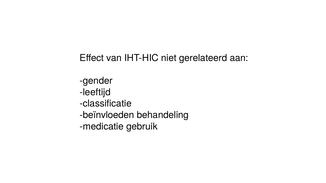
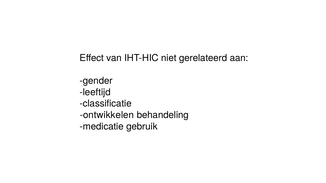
beïnvloeden: beïnvloeden -> ontwikkelen (107, 115)
